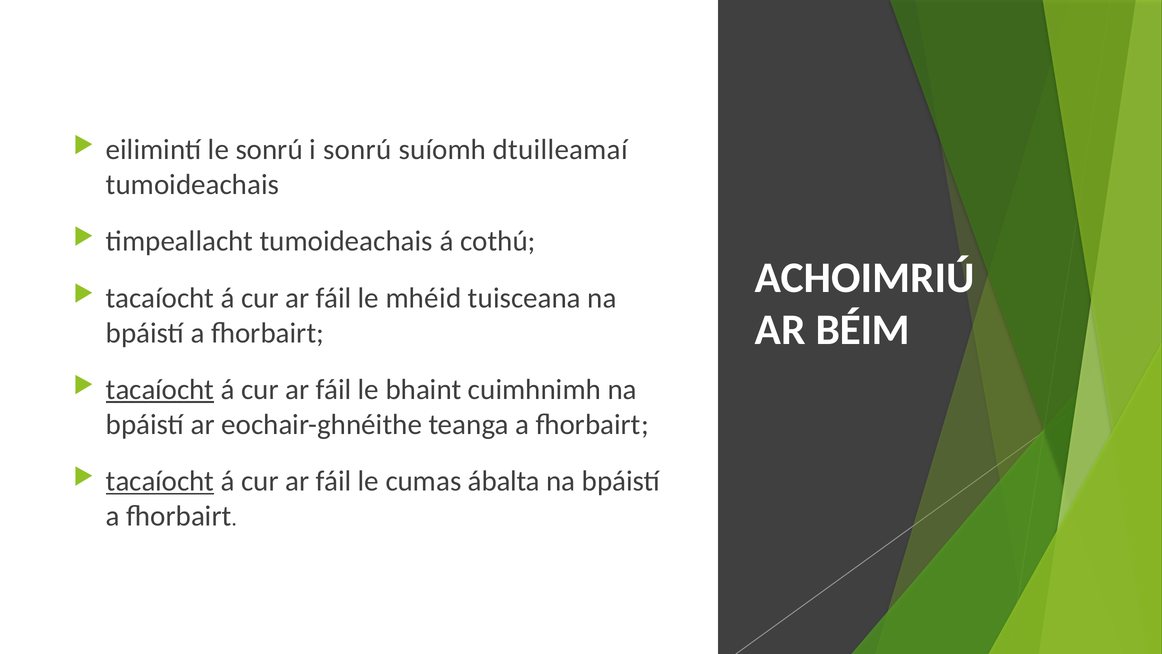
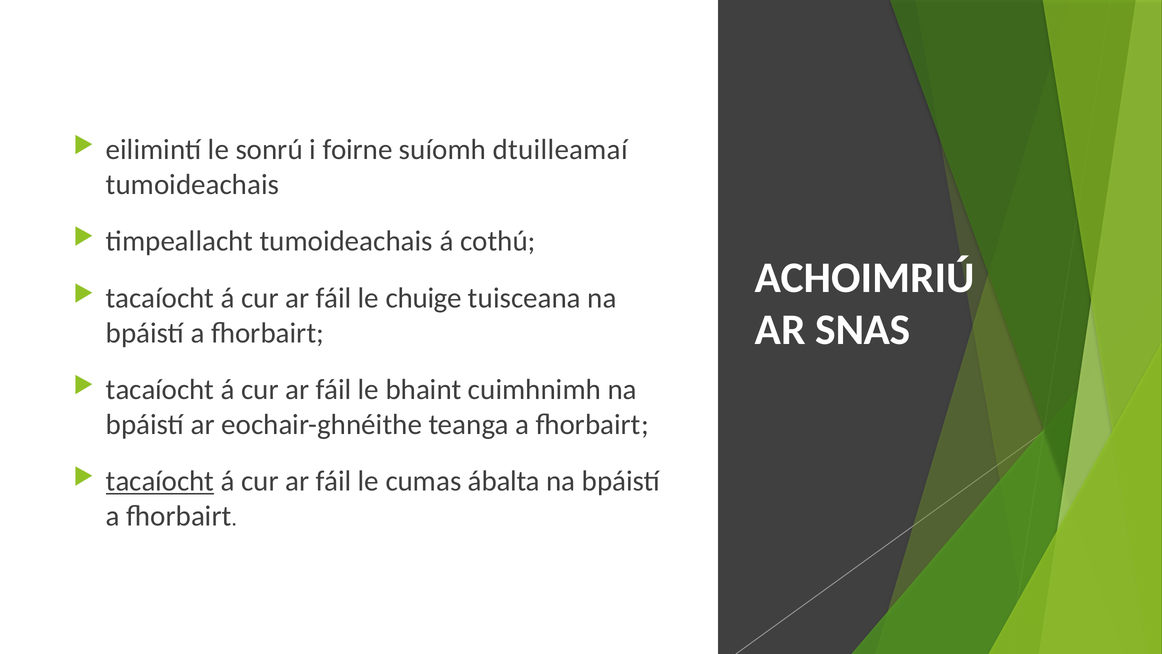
i sonrú: sonrú -> foirne (358, 150)
mhéid: mhéid -> chuige (424, 298)
BÉIM: BÉIM -> SNAS (863, 330)
tacaíocht underline: present -> none (160, 389)
